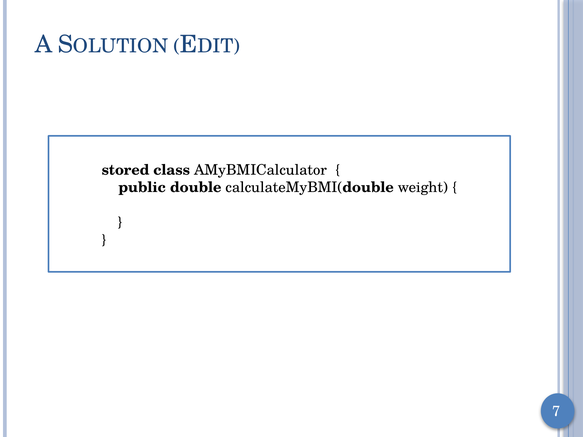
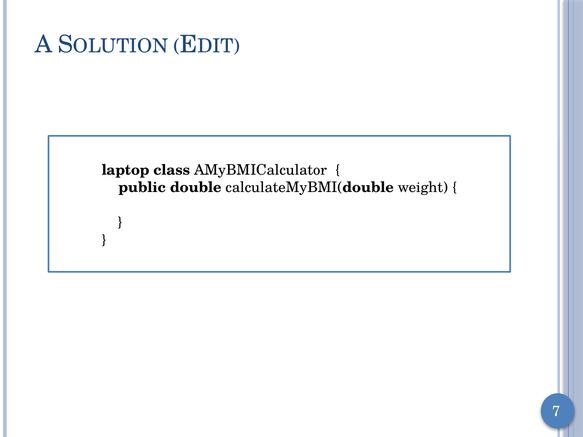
stored: stored -> laptop (126, 170)
